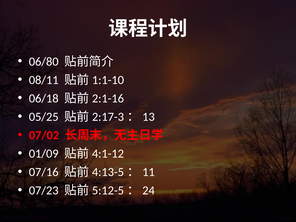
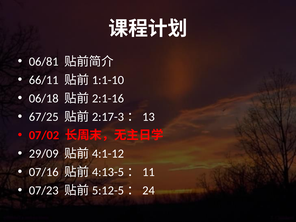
06/80: 06/80 -> 06/81 (44, 62)
08/11: 08/11 -> 66/11 (44, 80)
05/25: 05/25 -> 67/25 (44, 117)
01/09: 01/09 -> 29/09 (44, 154)
